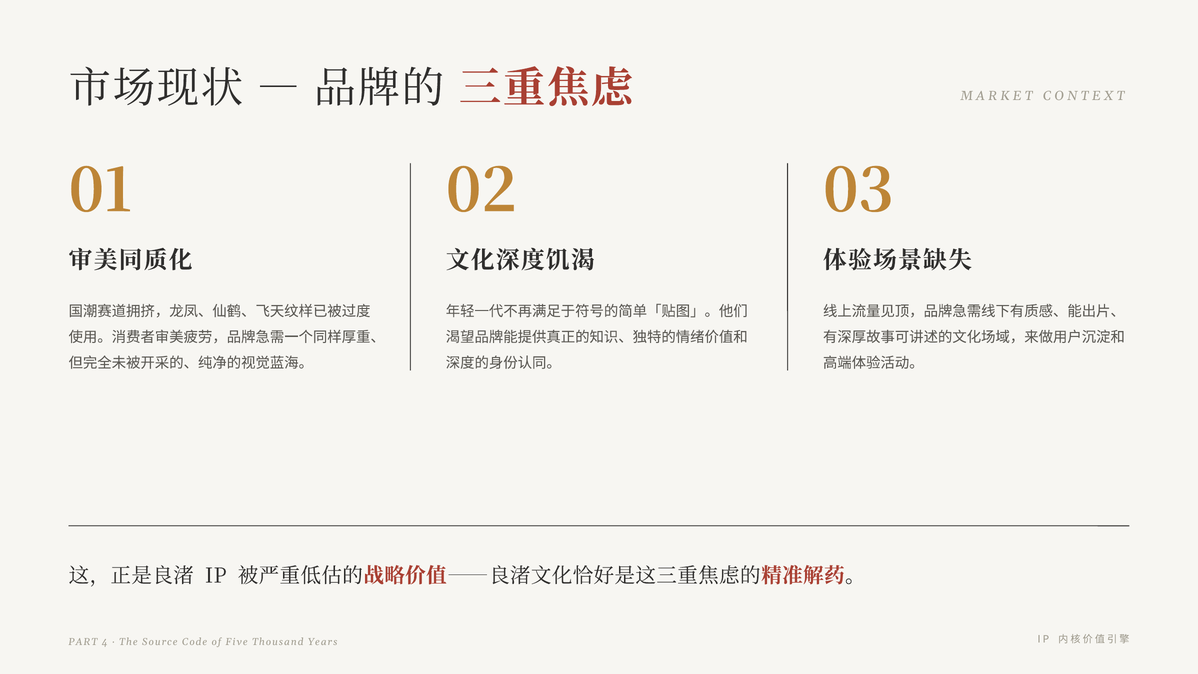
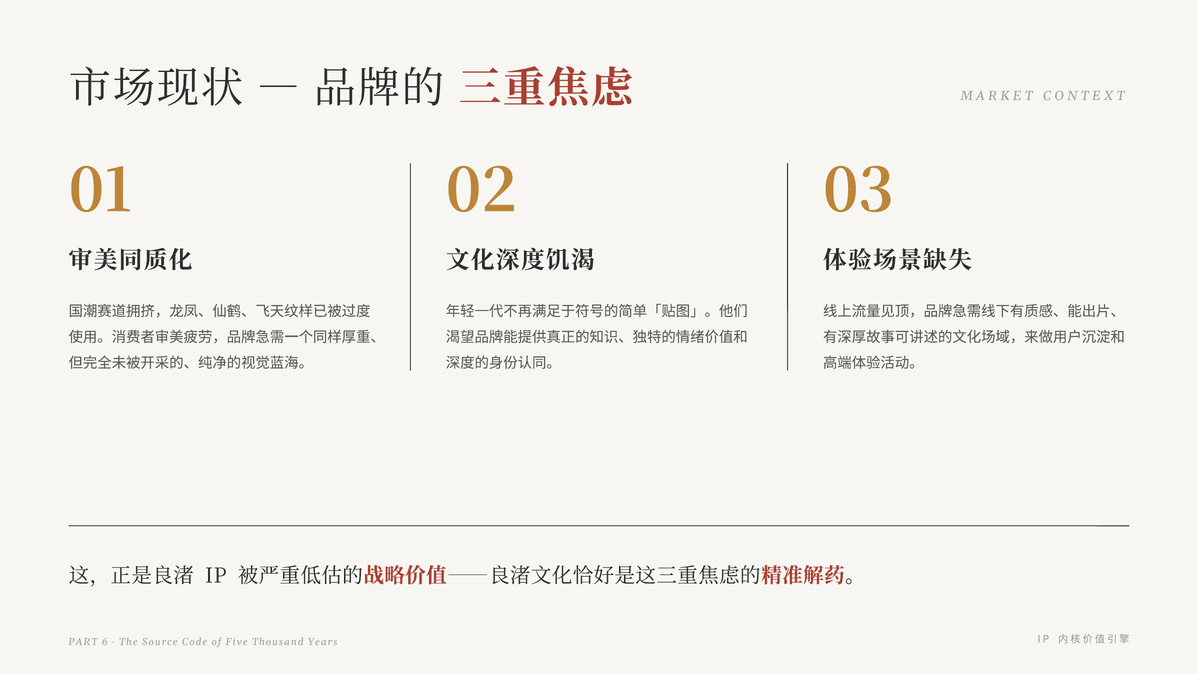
4: 4 -> 6 (105, 642)
